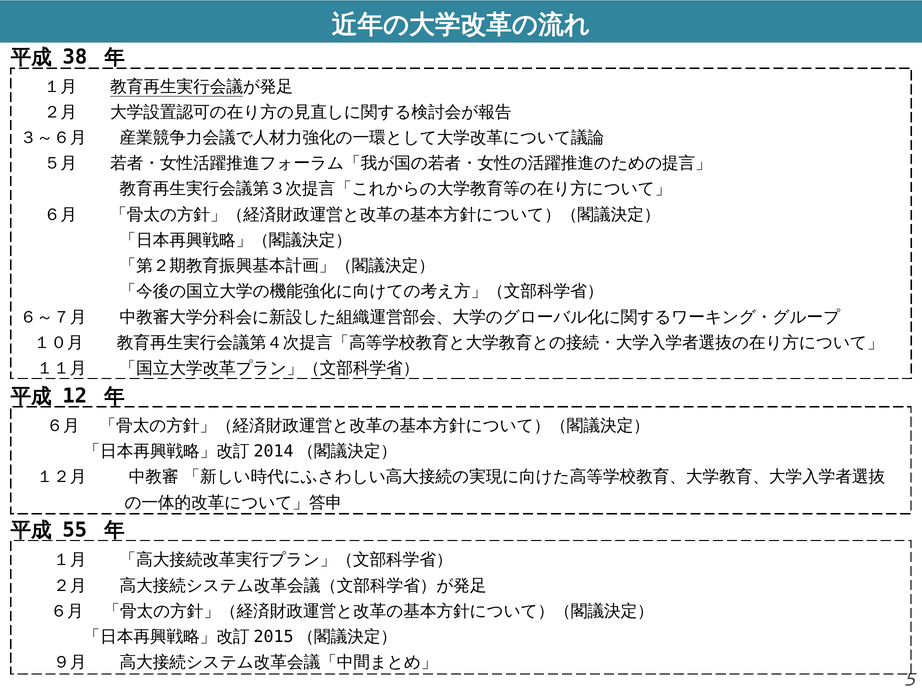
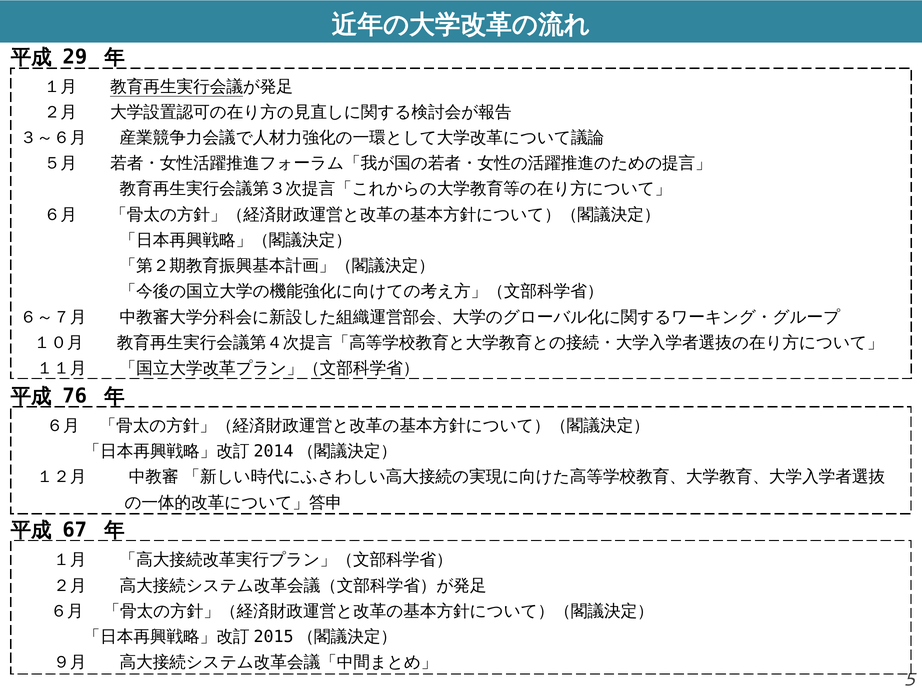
38: 38 -> 29 (75, 57)
12: 12 -> 76 (75, 396)
55: 55 -> 67 (75, 530)
